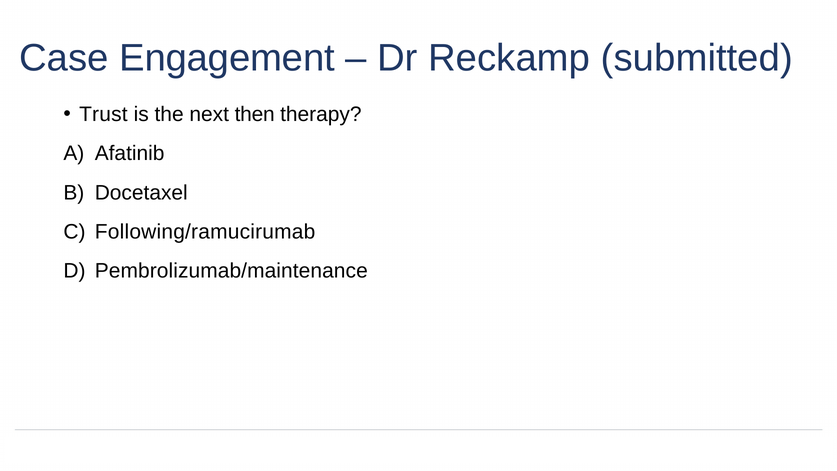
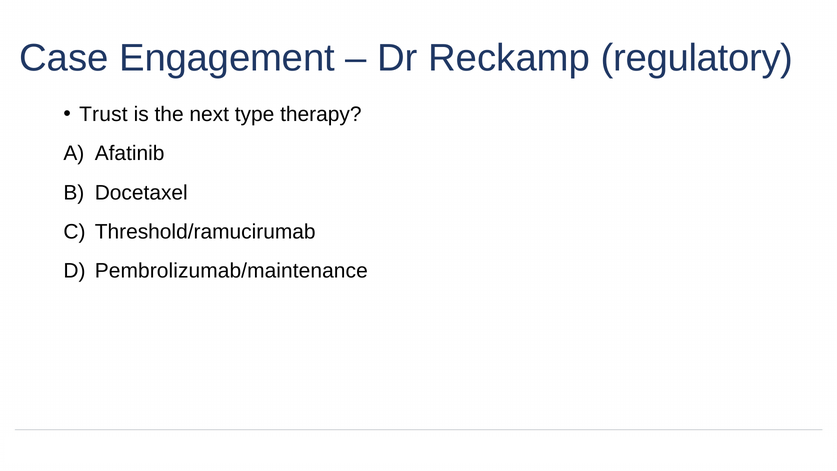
submitted: submitted -> regulatory (697, 58)
then: then -> type (255, 114)
Following/ramucirumab: Following/ramucirumab -> Threshold/ramucirumab (205, 232)
